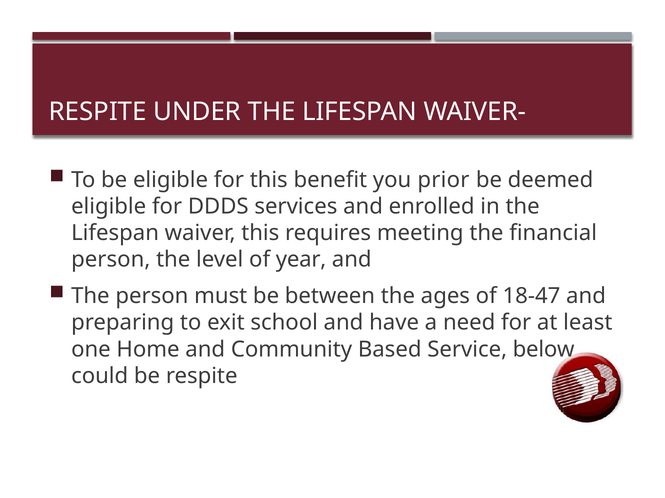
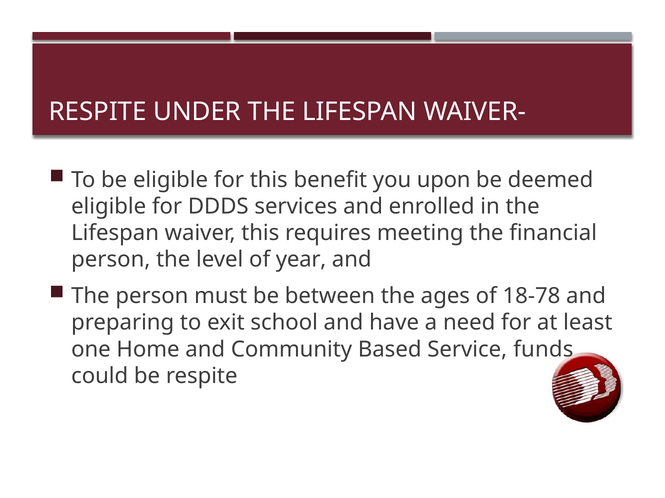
prior: prior -> upon (444, 180)
18-47: 18-47 -> 18-78 (531, 297)
below: below -> funds (543, 350)
